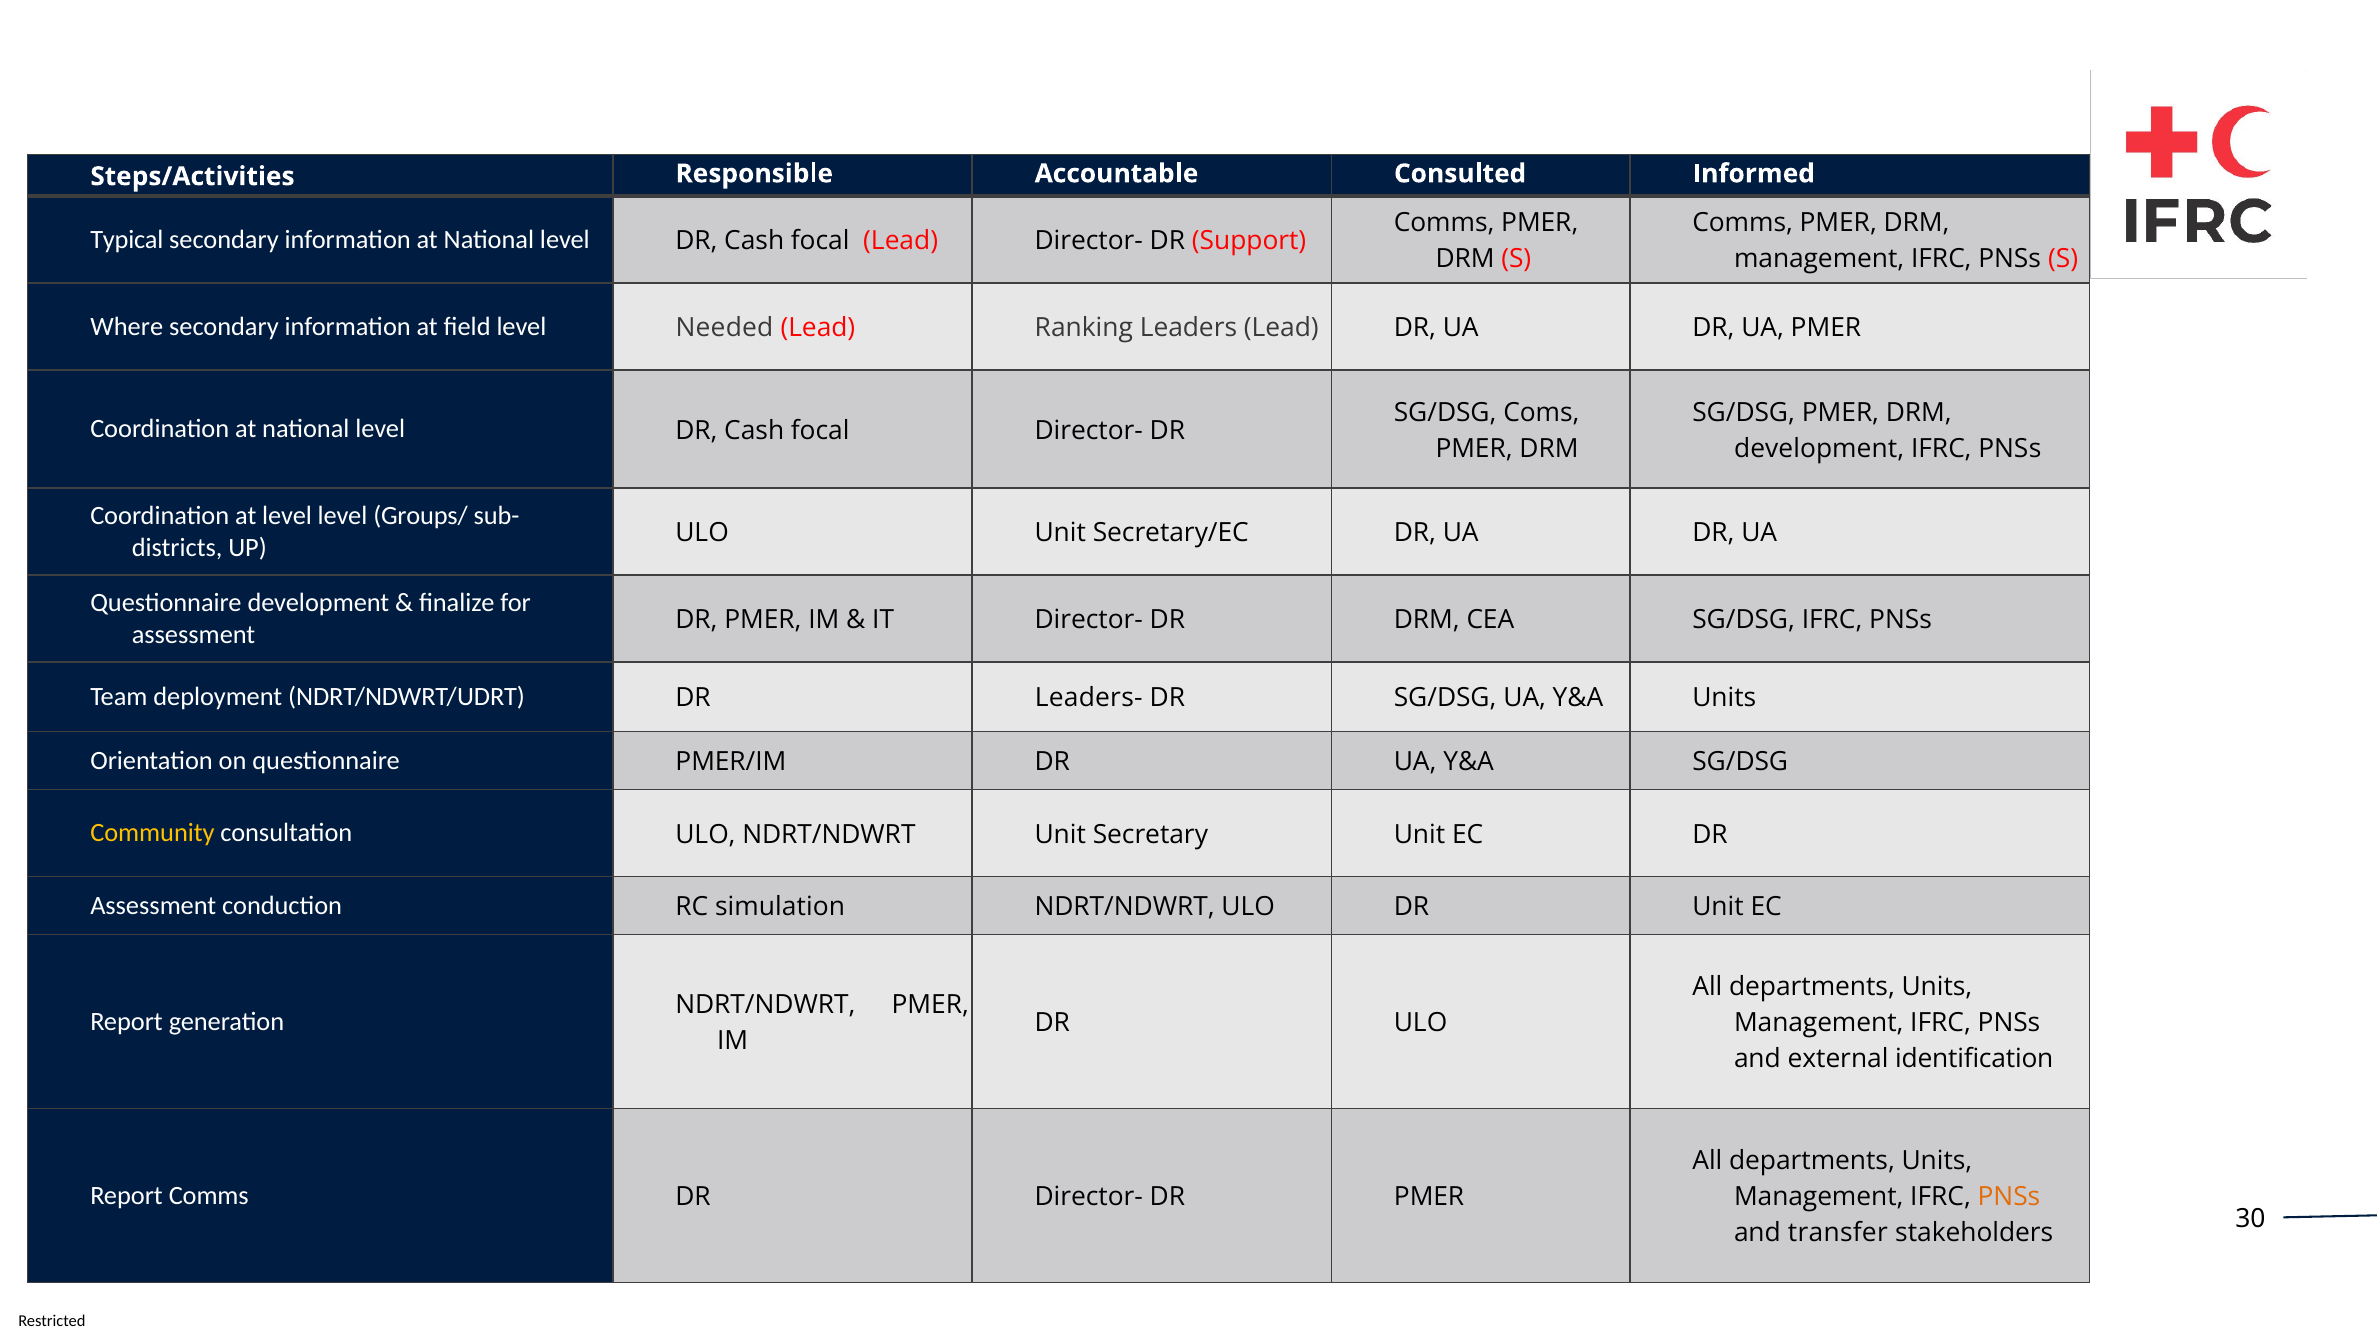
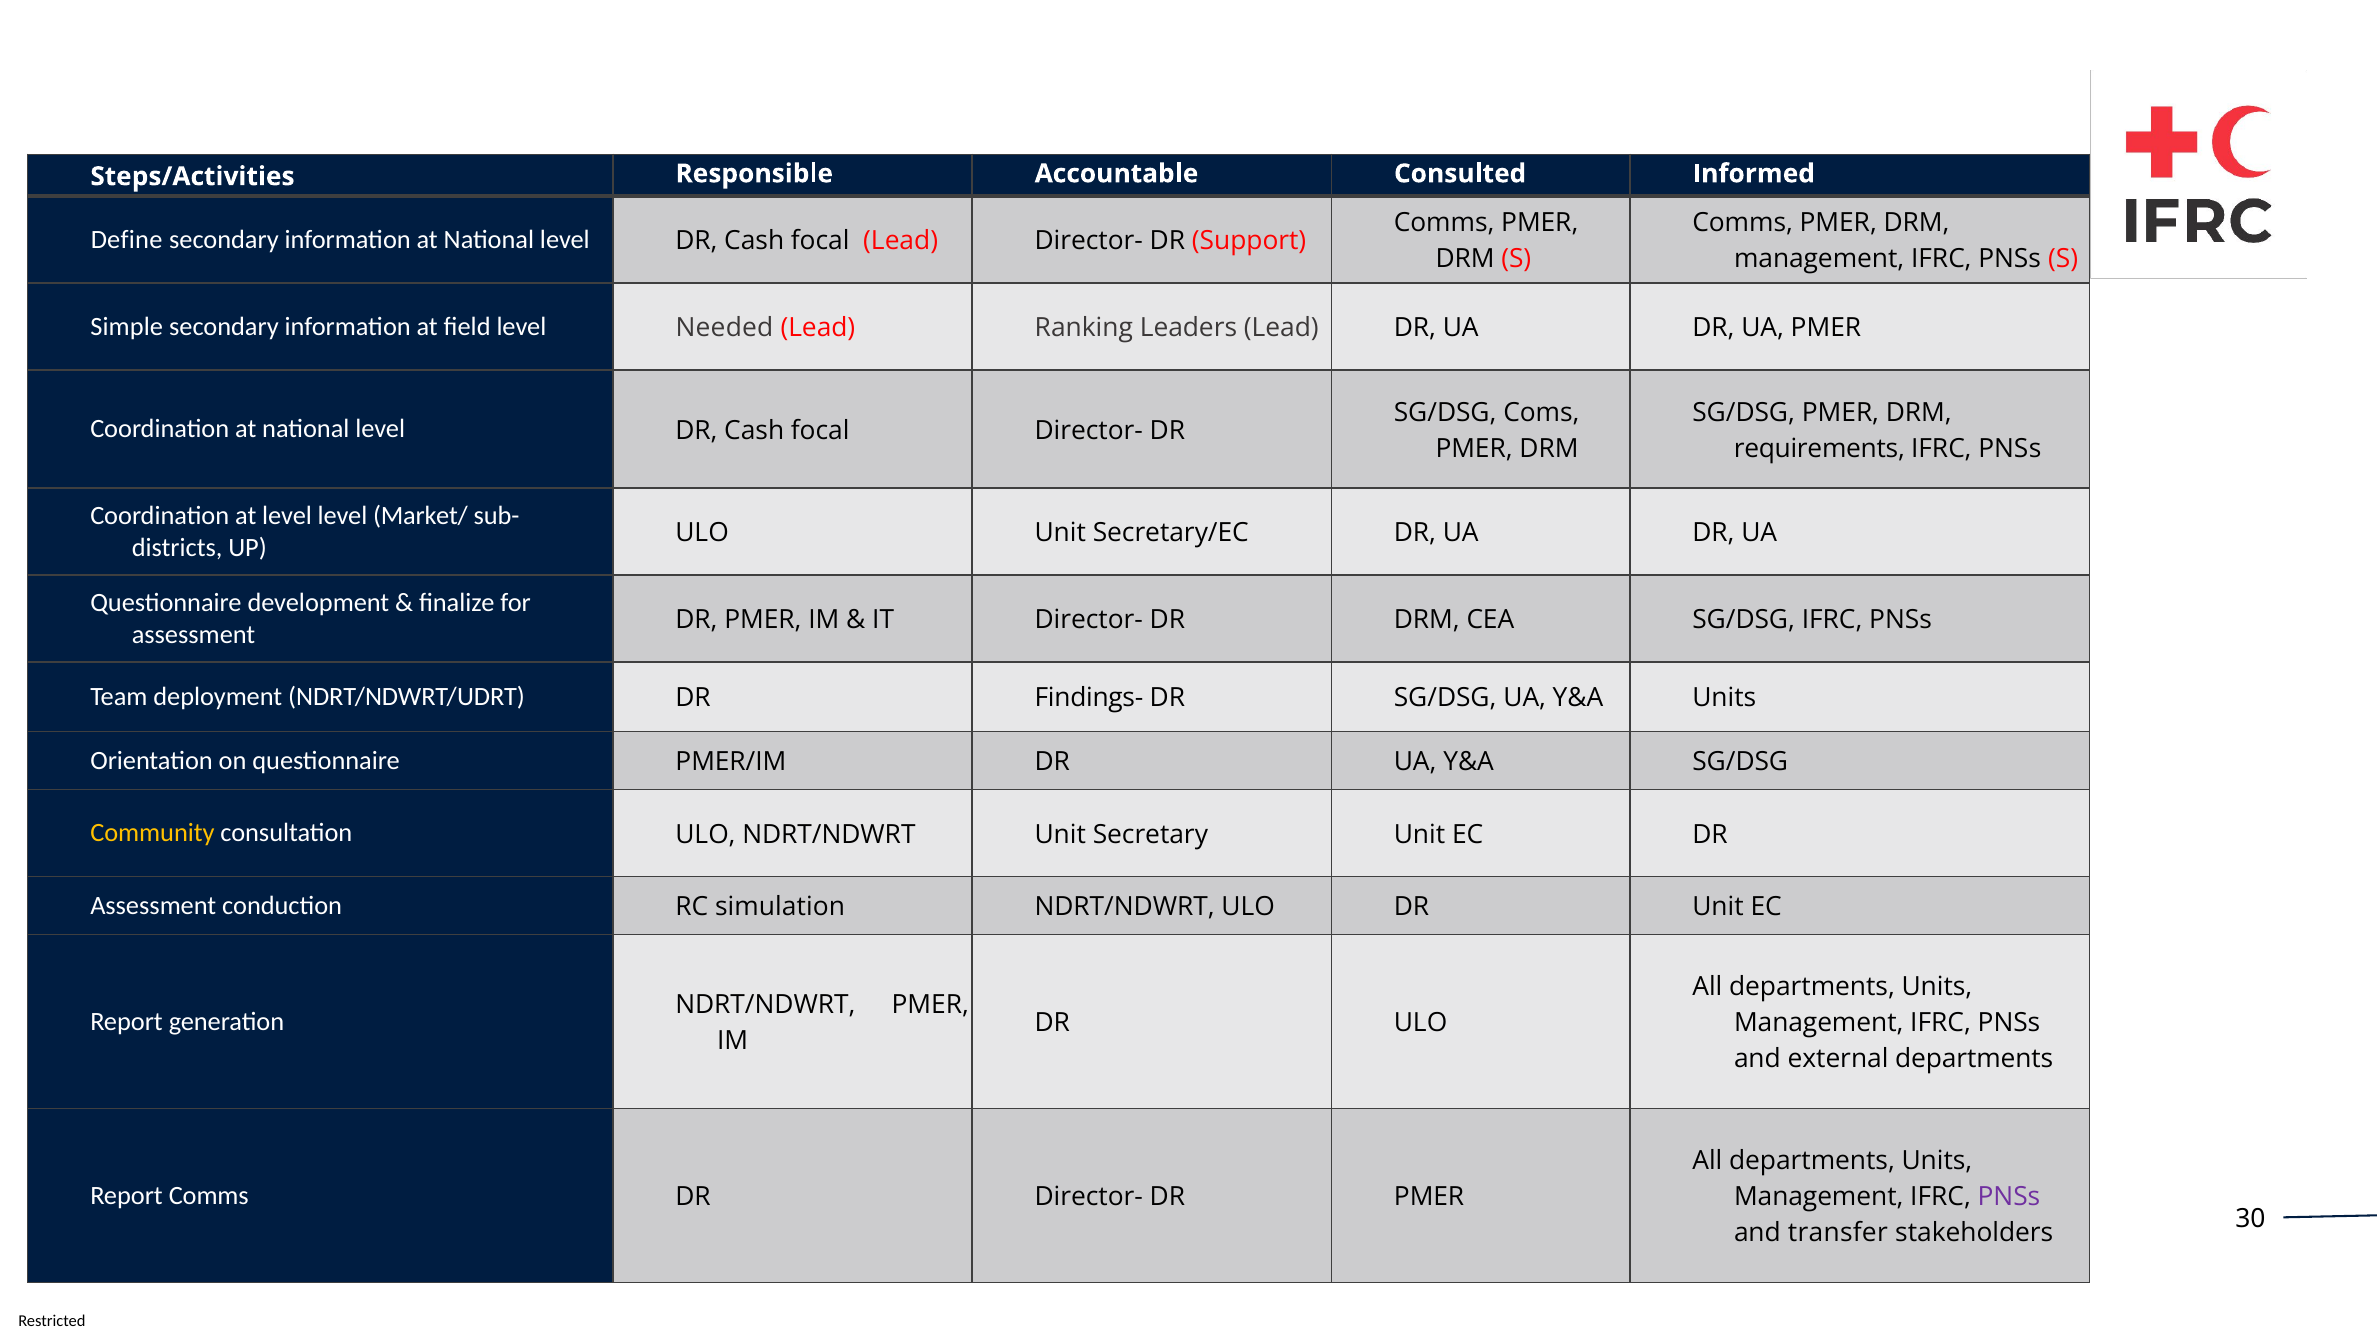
Typical: Typical -> Define (127, 240)
Where: Where -> Simple (127, 327)
development: development -> requirements (1819, 448)
Groups/: Groups/ -> Market/ (421, 516)
Leaders-: Leaders- -> Findings- (1089, 698)
external identification: identification -> departments (1974, 1059)
PNSs colour: orange -> purple (2009, 1197)
